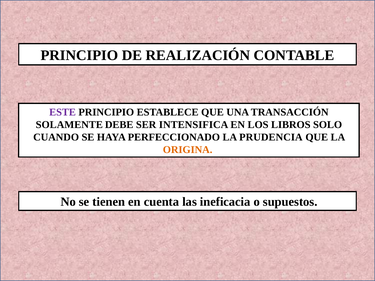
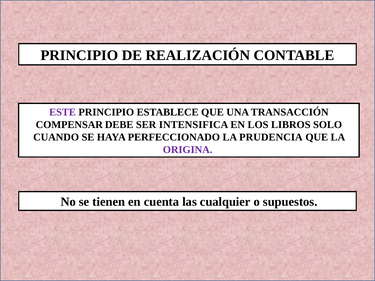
SOLAMENTE: SOLAMENTE -> COMPENSAR (69, 125)
ORIGINA colour: orange -> purple (188, 150)
ineficacia: ineficacia -> cualquier (225, 202)
